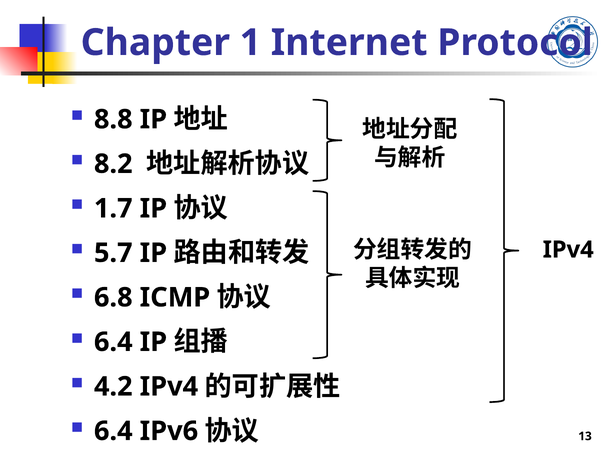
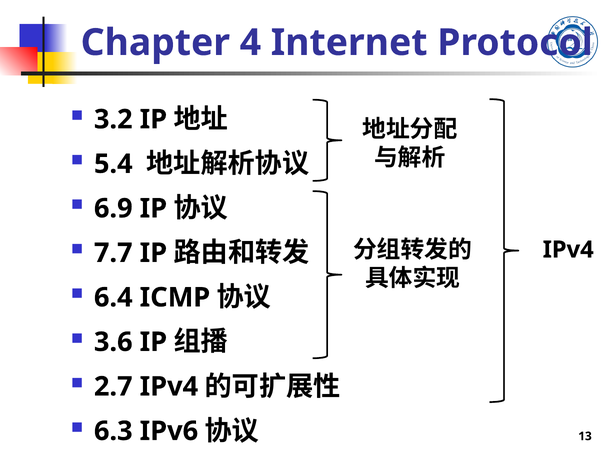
1: 1 -> 4 (250, 43)
8.8: 8.8 -> 3.2 (113, 119)
8.2: 8.2 -> 5.4 (113, 164)
1.7: 1.7 -> 6.9 (113, 209)
5.7: 5.7 -> 7.7 (113, 253)
6.8: 6.8 -> 6.4 (113, 298)
6.4: 6.4 -> 3.6 (113, 342)
4.2: 4.2 -> 2.7 (113, 387)
6.4: 6.4 -> 6.3 (113, 431)
